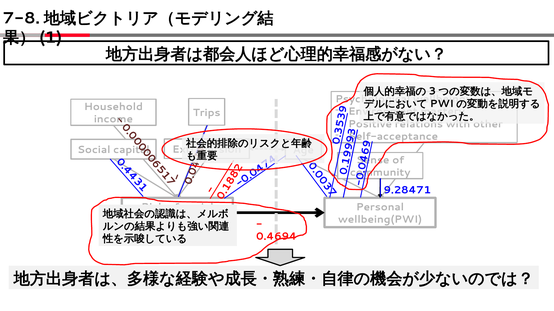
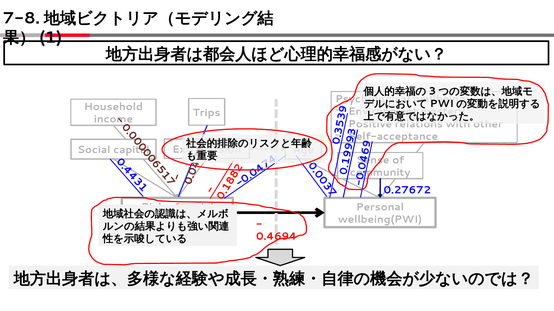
9.28471: 9.28471 -> 0.27672 (407, 190)
